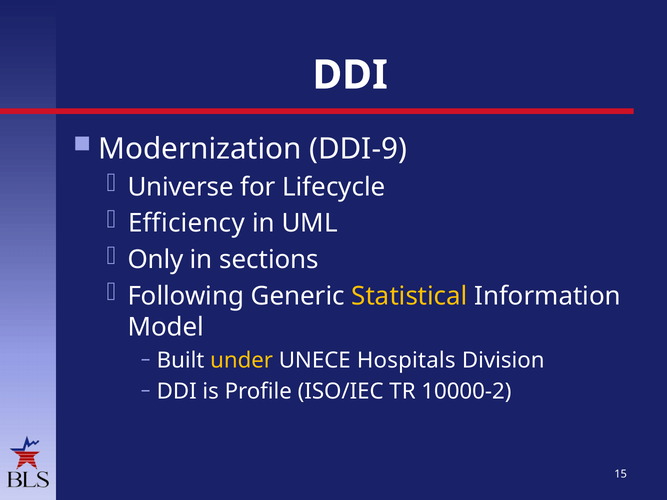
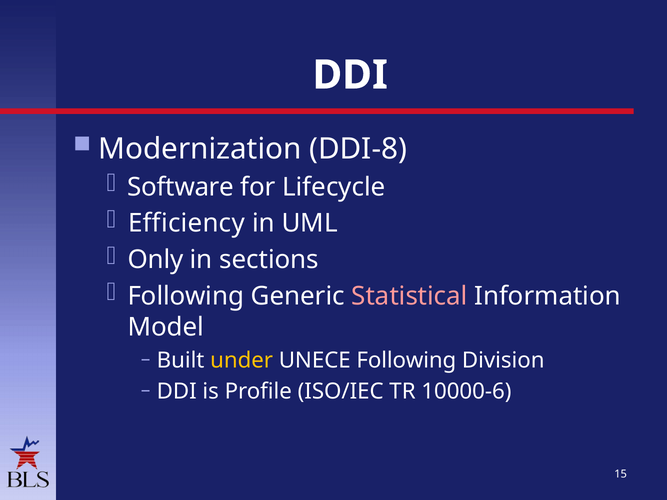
DDI-9: DDI-9 -> DDI-8 (358, 149)
Universe: Universe -> Software (181, 187)
Statistical colour: yellow -> pink (410, 296)
UNECE Hospitals: Hospitals -> Following (406, 360)
10000-2: 10000-2 -> 10000-6 (466, 392)
